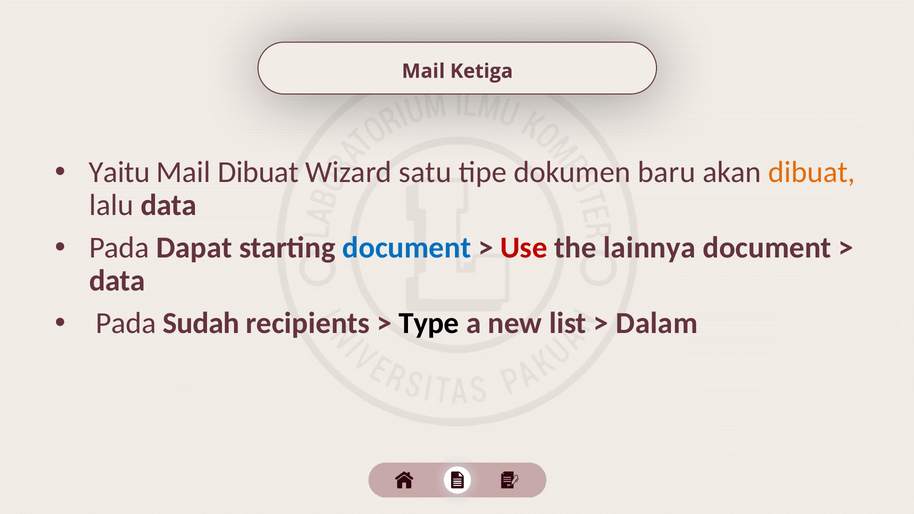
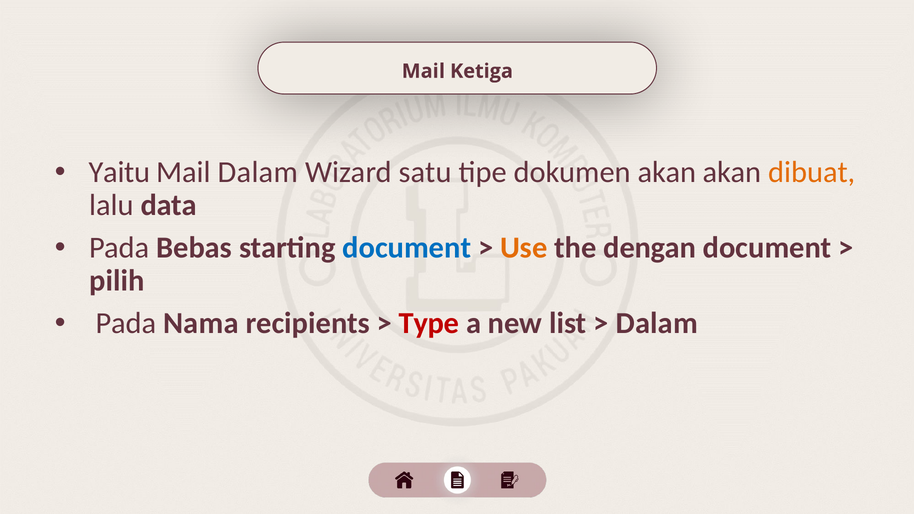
Mail Dibuat: Dibuat -> Dalam (258, 172)
dokumen baru: baru -> akan (667, 172)
Dapat: Dapat -> Bebas (194, 248)
Use colour: red -> orange (524, 248)
lainnya: lainnya -> dengan (650, 248)
data: data -> pilih (117, 281)
Sudah: Sudah -> Nama (201, 323)
Type colour: black -> red (429, 323)
